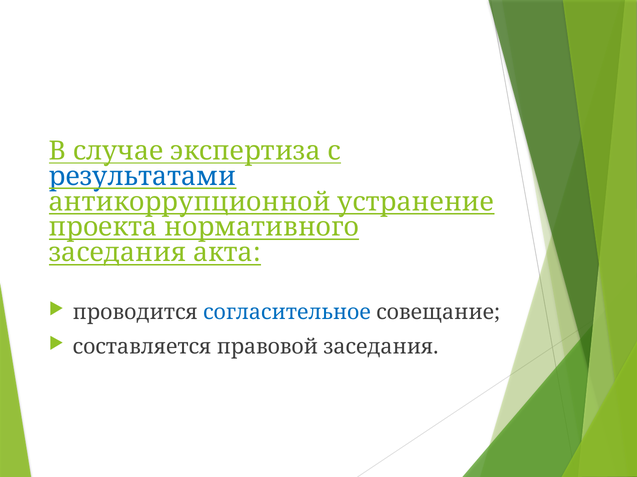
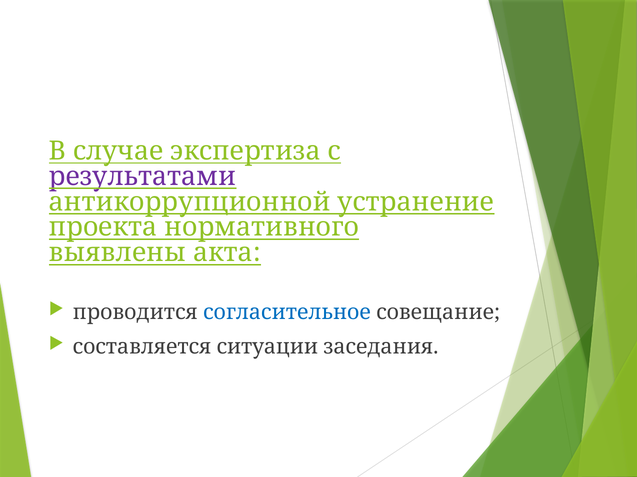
результатами colour: blue -> purple (142, 177)
заседания: заседания -> выявлены (117, 253)
правовой: правовой -> ситуации (267, 347)
